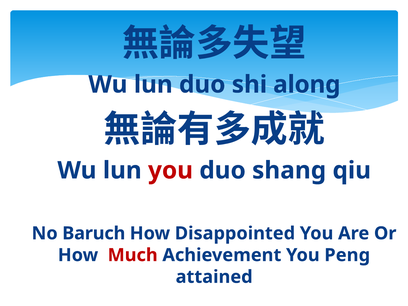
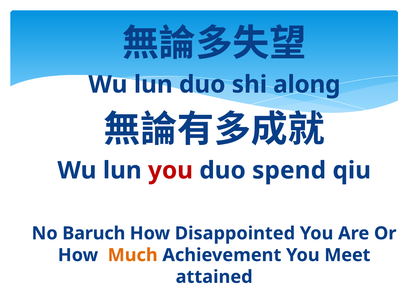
shang: shang -> spend (289, 170)
Much colour: red -> orange (133, 255)
Peng: Peng -> Meet (347, 255)
